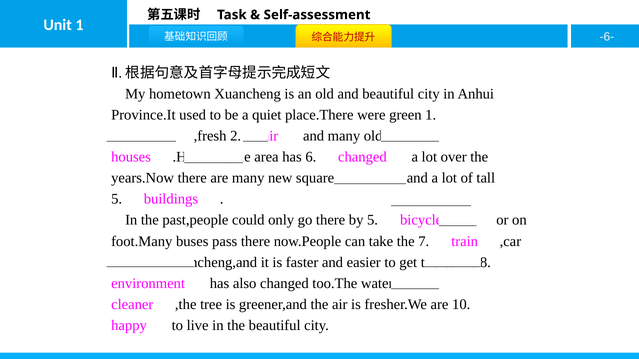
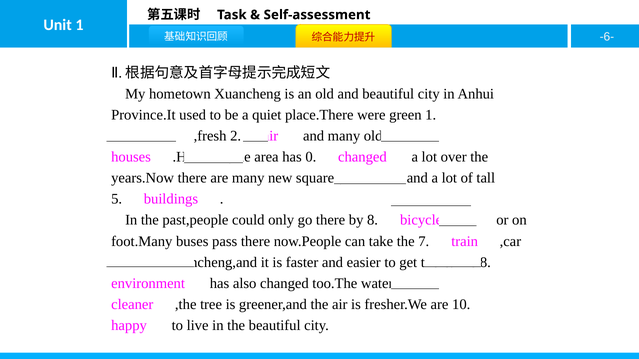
6: 6 -> 0 (311, 157)
by 5: 5 -> 8 (373, 220)
